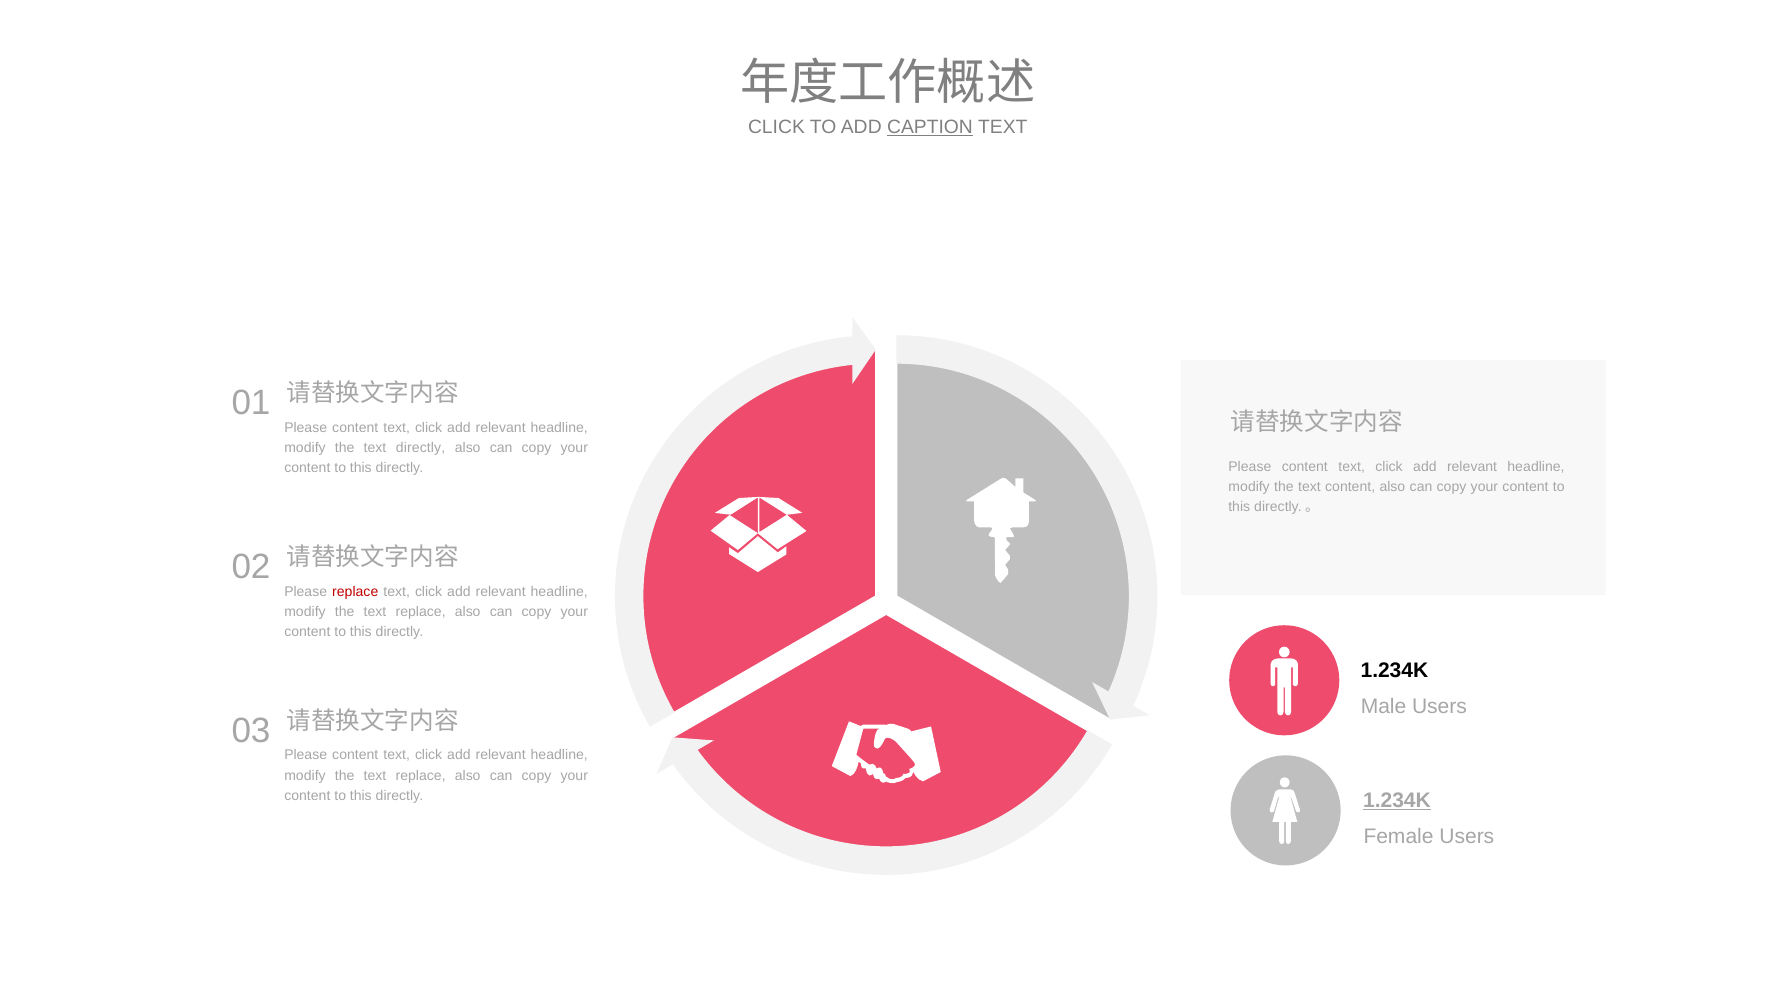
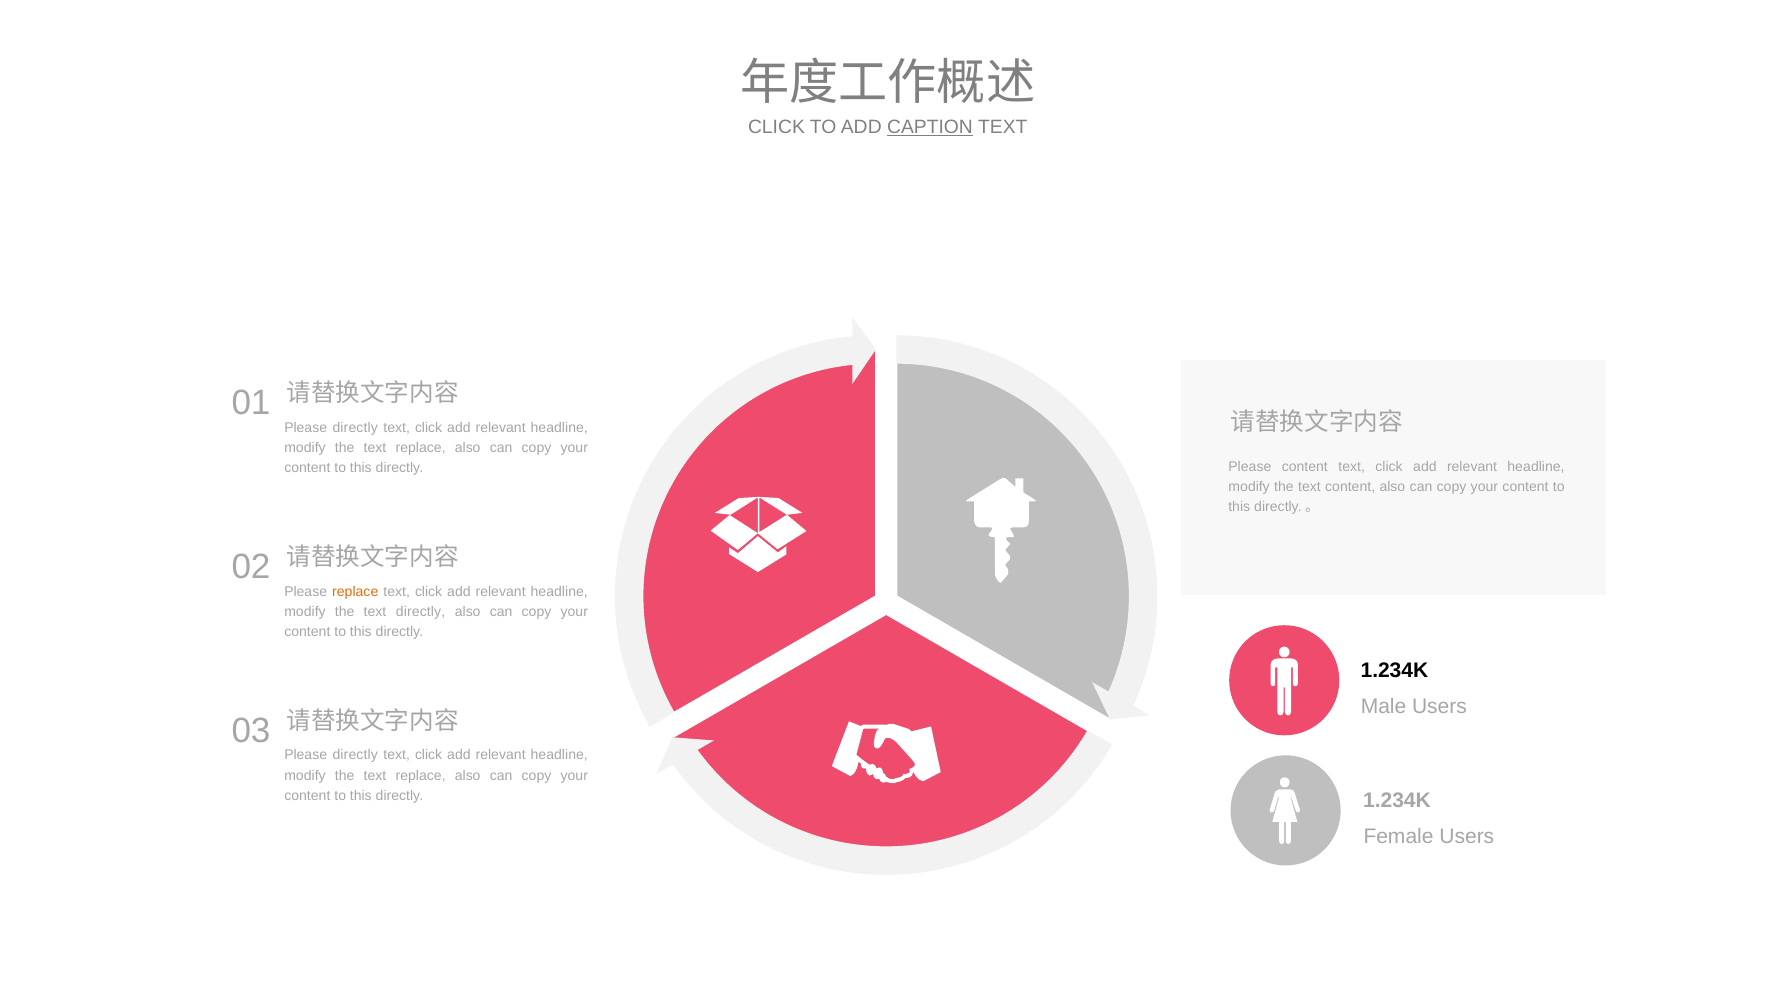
content: content -> directly (355, 428)
directly: directly -> replace (421, 448)
replace colour: red -> orange (355, 592)
replace: replace -> directly (421, 612)
content: content -> directly (355, 755)
1.234K underline: present -> none (1397, 801)
